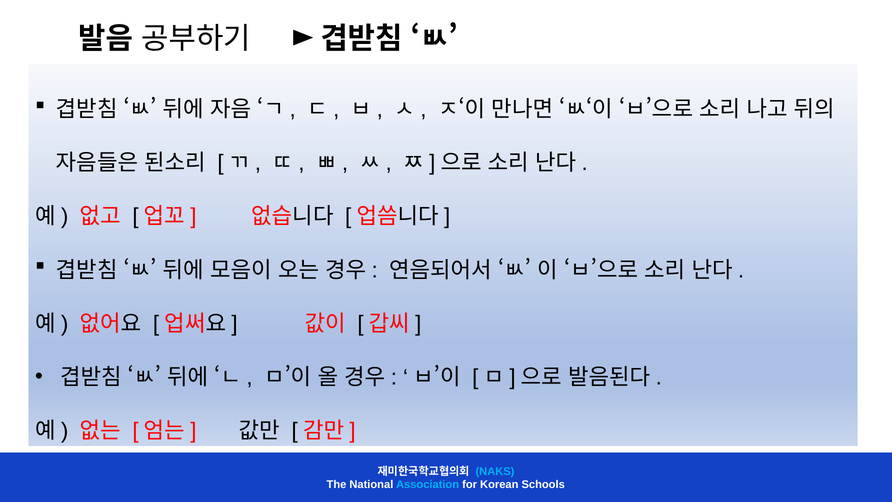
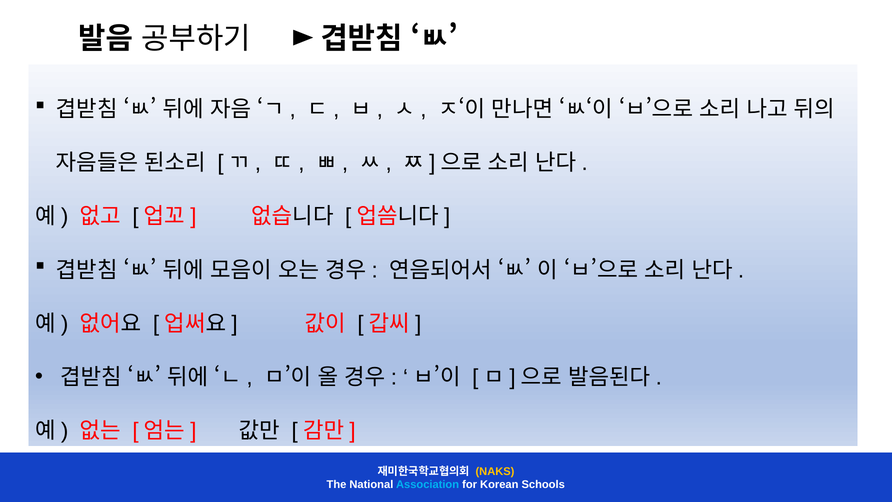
NAKS colour: light blue -> yellow (495, 471)
